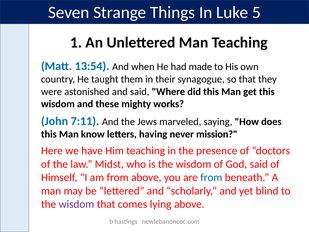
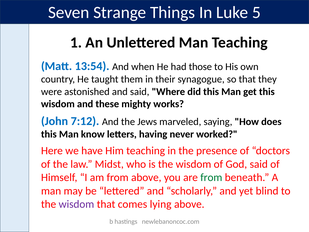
made: made -> those (200, 67)
7:11: 7:11 -> 7:12 (85, 121)
mission: mission -> worked (217, 134)
from colour: blue -> green (211, 177)
